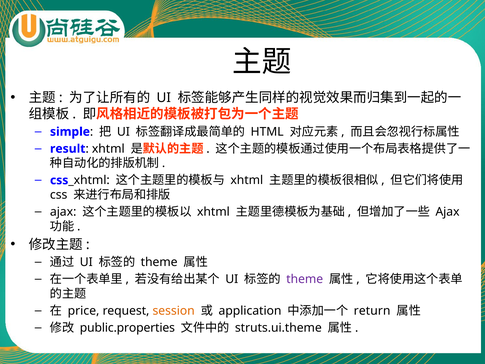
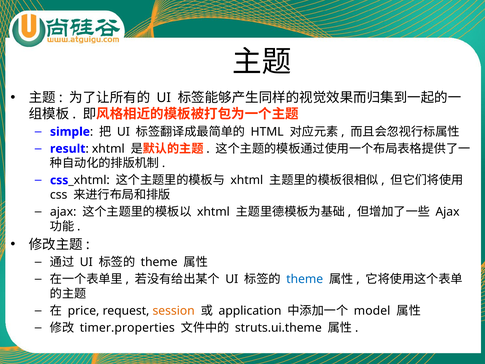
theme colour: purple -> blue (305, 279)
return: return -> model (372, 311)
public.properties: public.properties -> timer.properties (127, 328)
